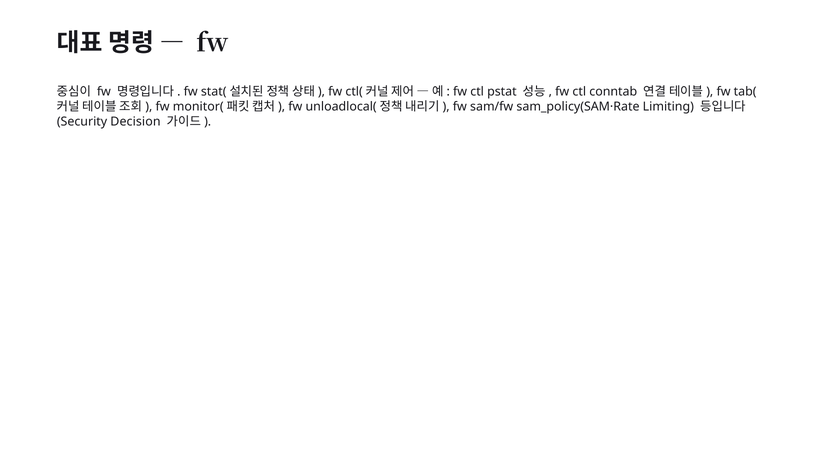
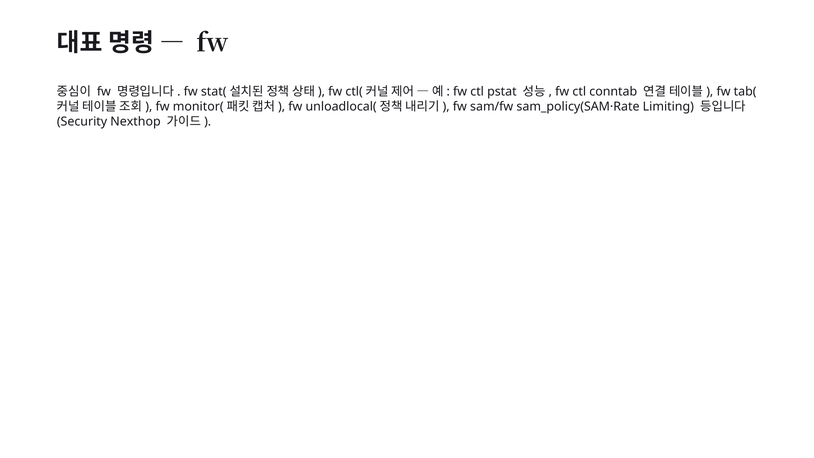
Decision: Decision -> Nexthop (136, 122)
